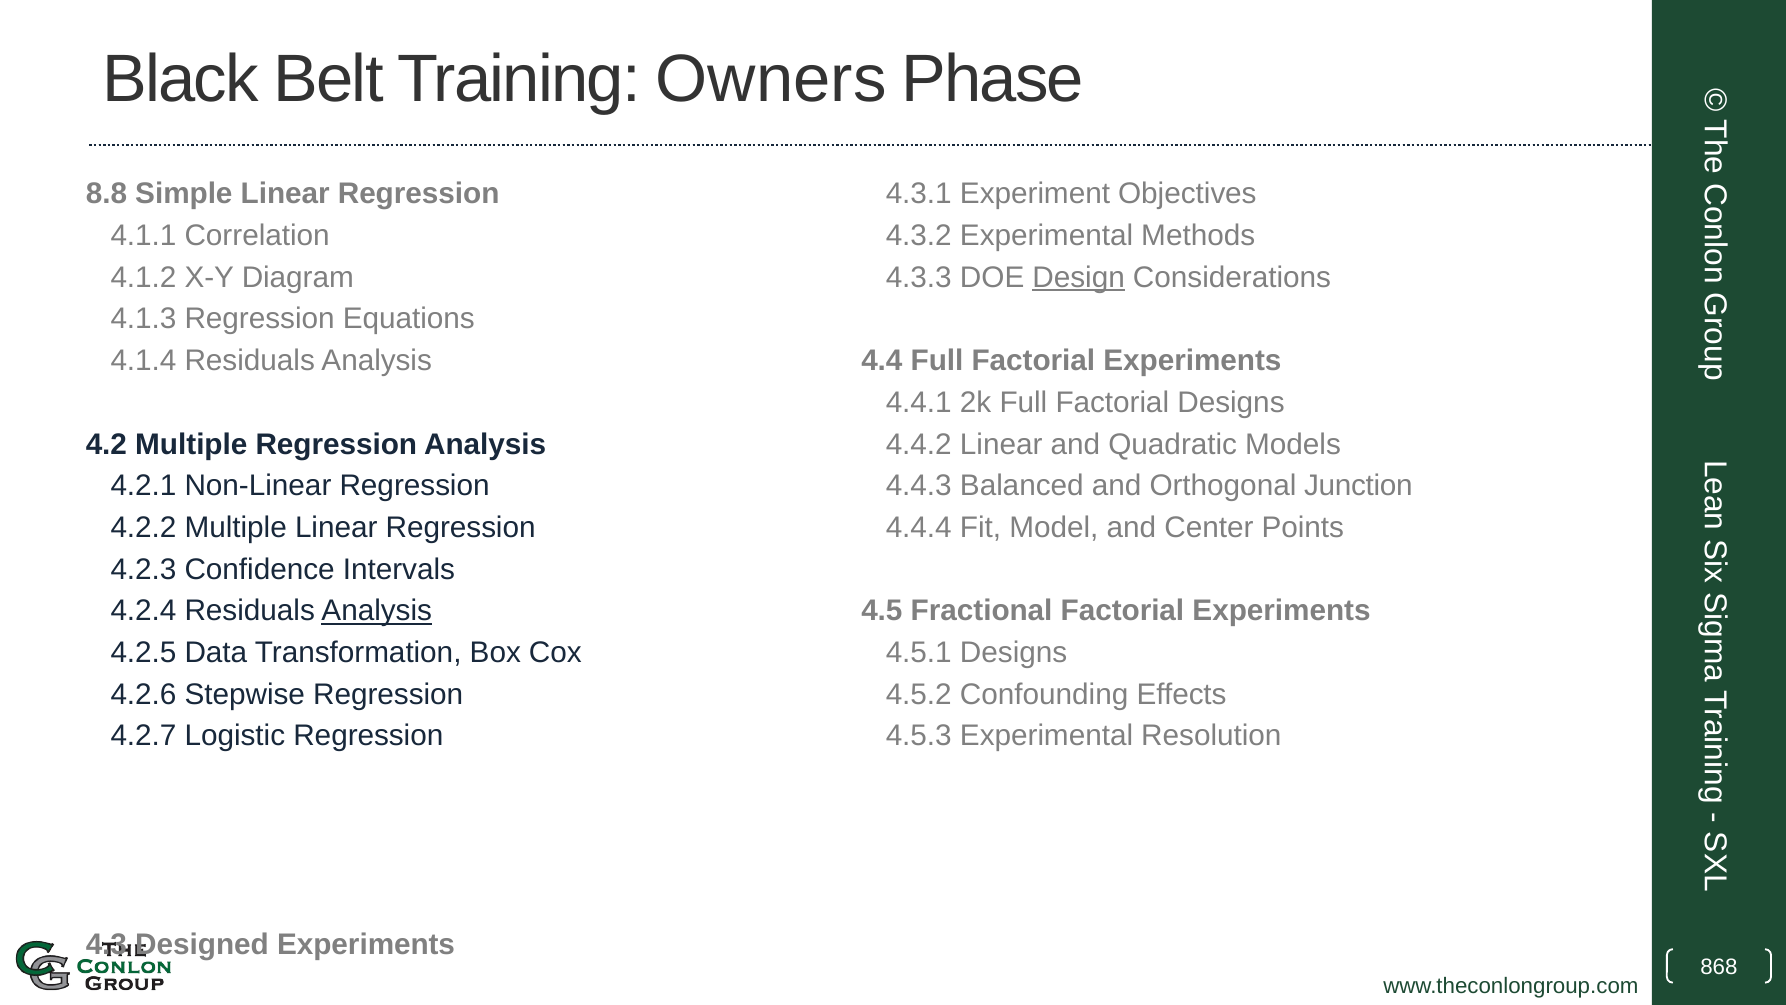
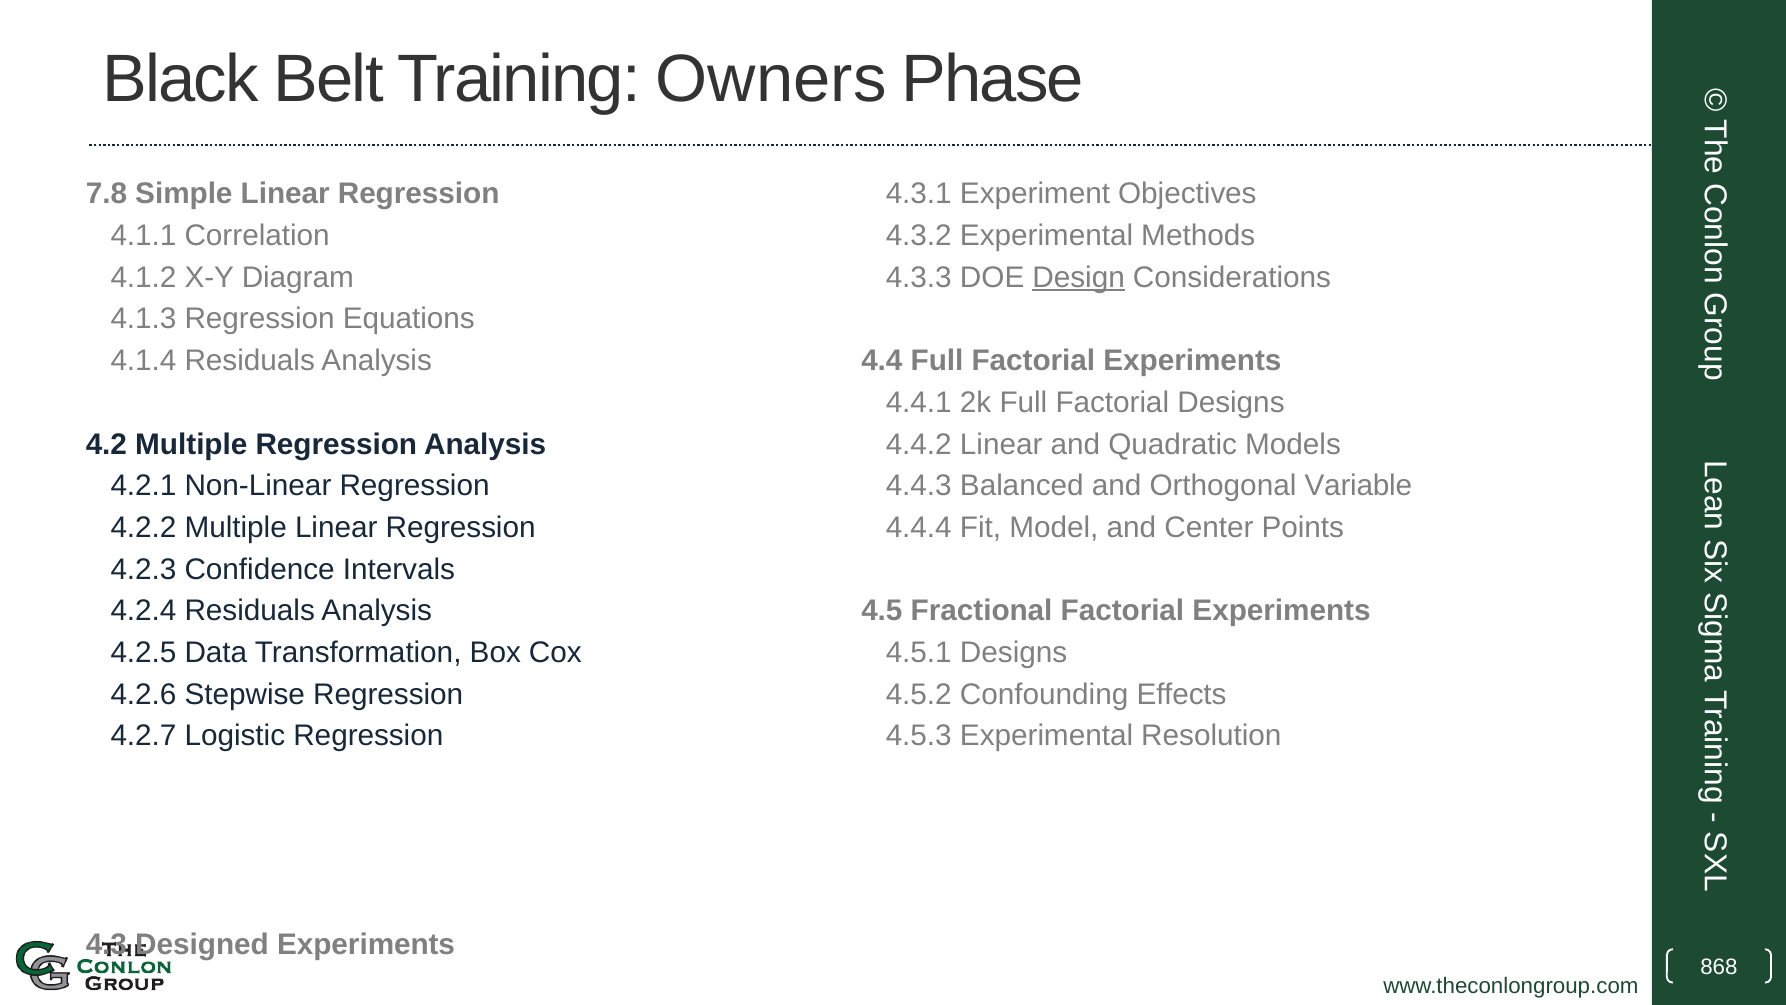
8.8: 8.8 -> 7.8 (107, 194)
Junction: Junction -> Variable (1358, 486)
Analysis underline: present -> none (377, 611)
